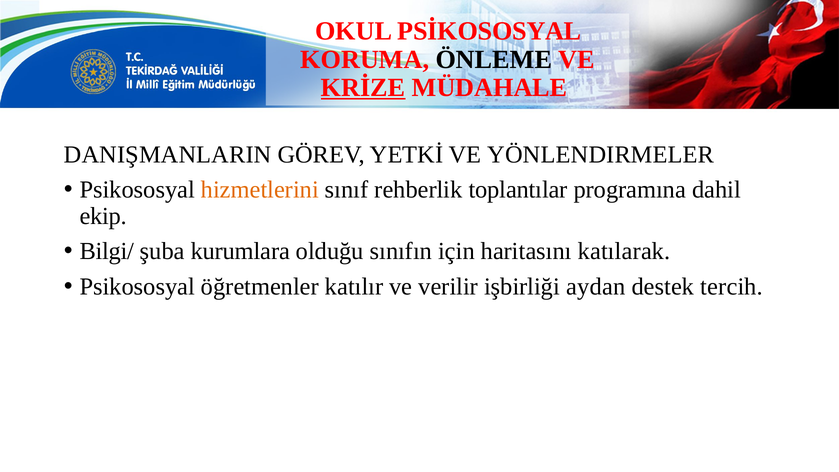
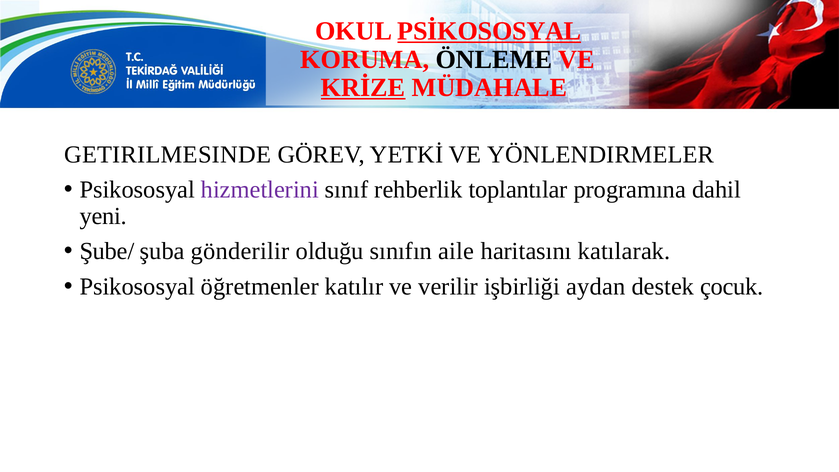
PSİKOSOSYAL underline: none -> present (489, 31)
DANIŞMANLARIN: DANIŞMANLARIN -> GETIRILMESINDE (168, 154)
hizmetlerini colour: orange -> purple (260, 190)
ekip: ekip -> yeni (103, 216)
Bilgi/: Bilgi/ -> Şube/ (107, 251)
kurumlara: kurumlara -> gönderilir (240, 251)
için: için -> aile (456, 251)
tercih: tercih -> çocuk (732, 286)
